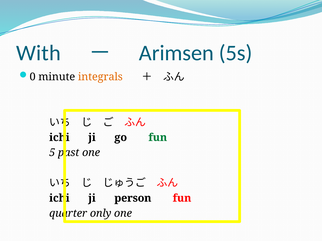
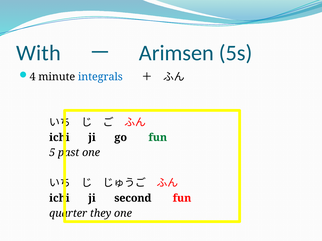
0: 0 -> 4 (33, 77)
integrals colour: orange -> blue (100, 77)
person: person -> second (133, 199)
only: only -> they (101, 214)
